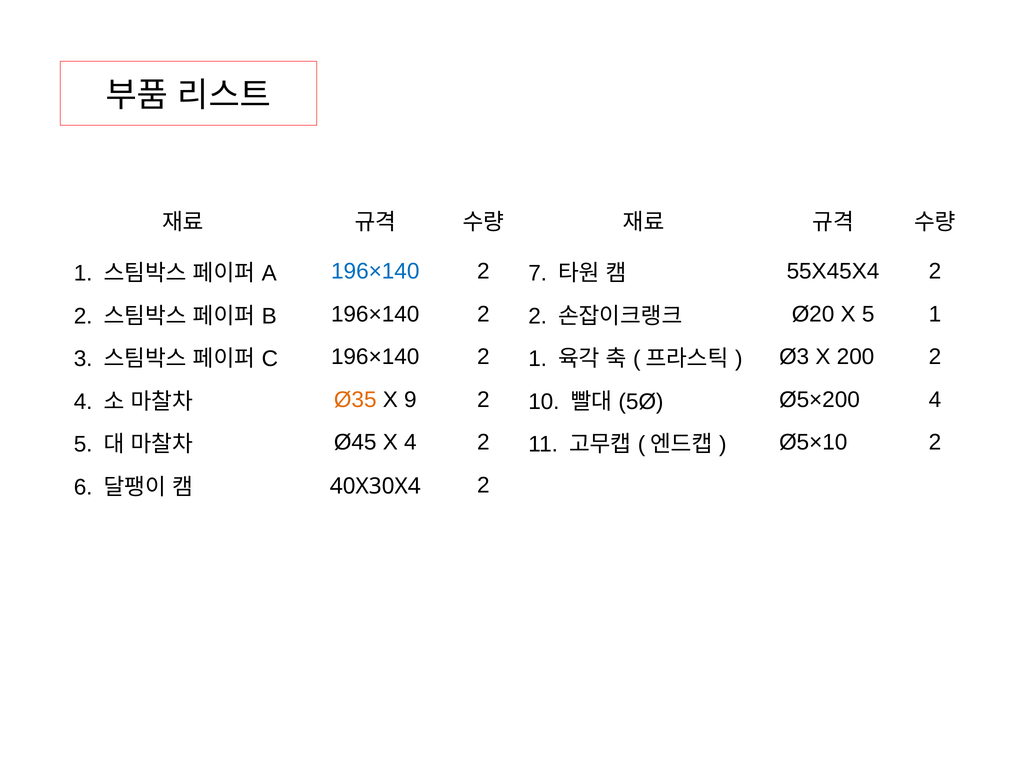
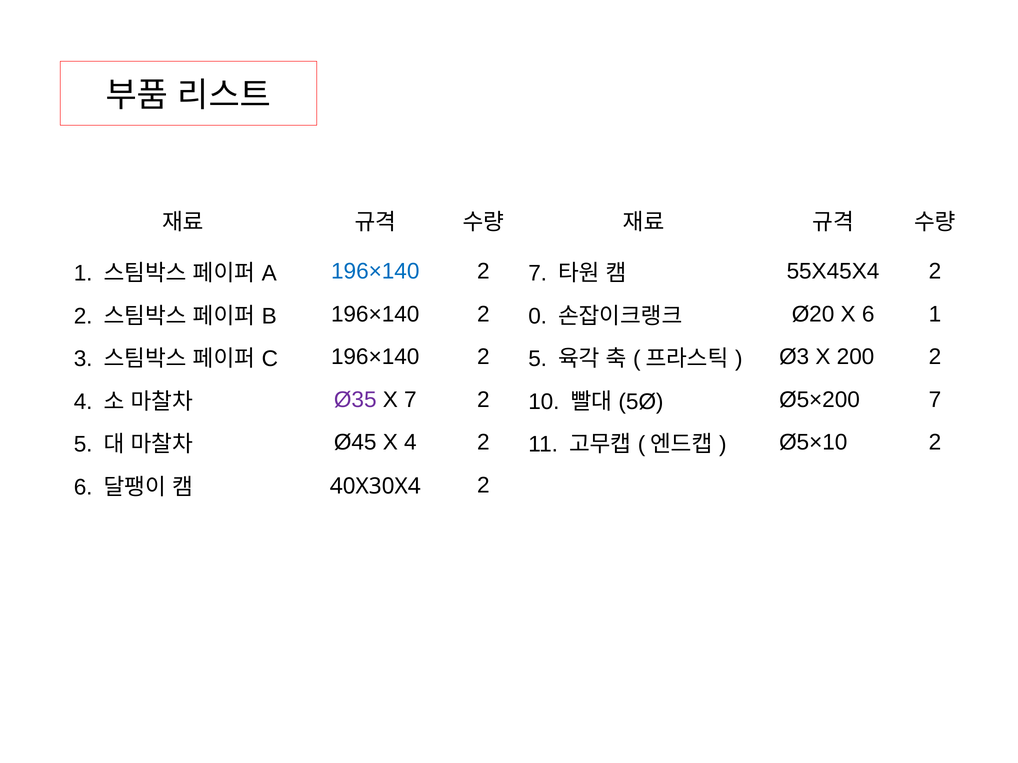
196×140 2 2: 2 -> 0 (538, 316)
X 5: 5 -> 6 (868, 314)
2 1: 1 -> 5 (538, 359)
Ø35 colour: orange -> purple (355, 400)
X 9: 9 -> 7 (410, 400)
Ø5×200 4: 4 -> 7 (935, 400)
